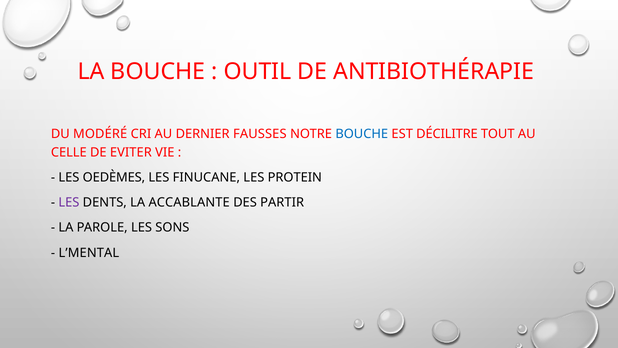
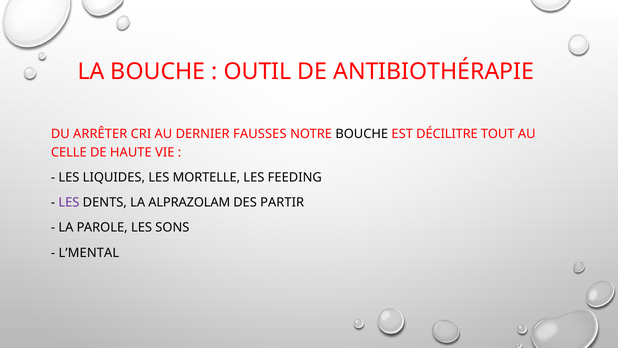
MODÉRÉ: MODÉRÉ -> ARRÊTER (100, 134)
BOUCHE colour: blue -> black (362, 134)
EVITER: EVITER -> HAUTE (131, 153)
OEDÈMES: OEDÈMES -> LIQUIDES (114, 178)
FINUCANE: FINUCANE -> MORTELLE (206, 178)
PROTEIN: PROTEIN -> FEEDING (295, 178)
ACCABLANTE: ACCABLANTE -> ALPRAZOLAM (189, 203)
